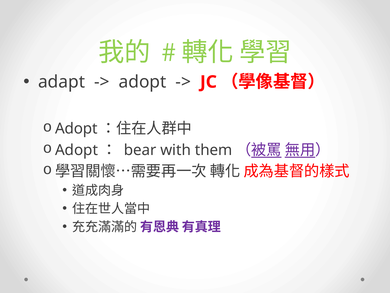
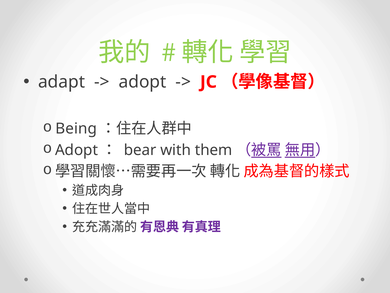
Adopt: Adopt -> Being (76, 128)
